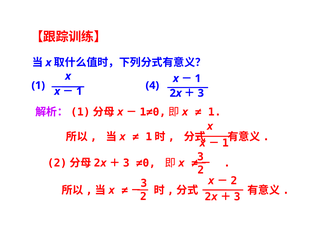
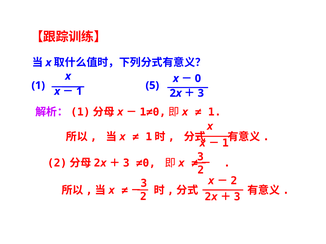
1: 1 -> 0 (198, 79)
4: 4 -> 5 (152, 86)
